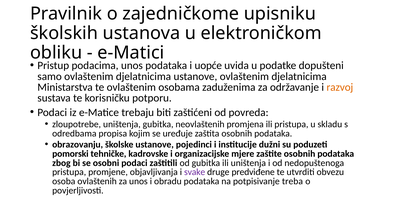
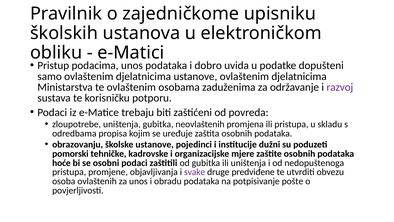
uopće: uopće -> dobro (208, 65)
razvoj colour: orange -> purple (340, 87)
zbog: zbog -> hoće (61, 163)
treba: treba -> pošte (293, 181)
